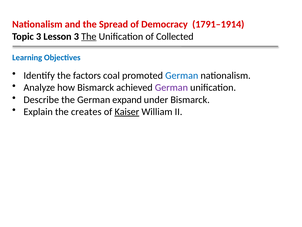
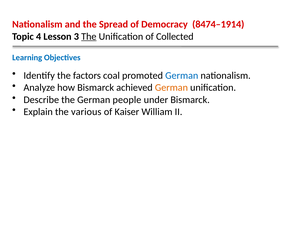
1791–1914: 1791–1914 -> 8474–1914 (218, 24)
Topic 3: 3 -> 4 (39, 36)
German colour: purple -> orange (171, 87)
expand: expand -> people (127, 99)
creates: creates -> various (86, 112)
Kaiser underline: present -> none (127, 112)
